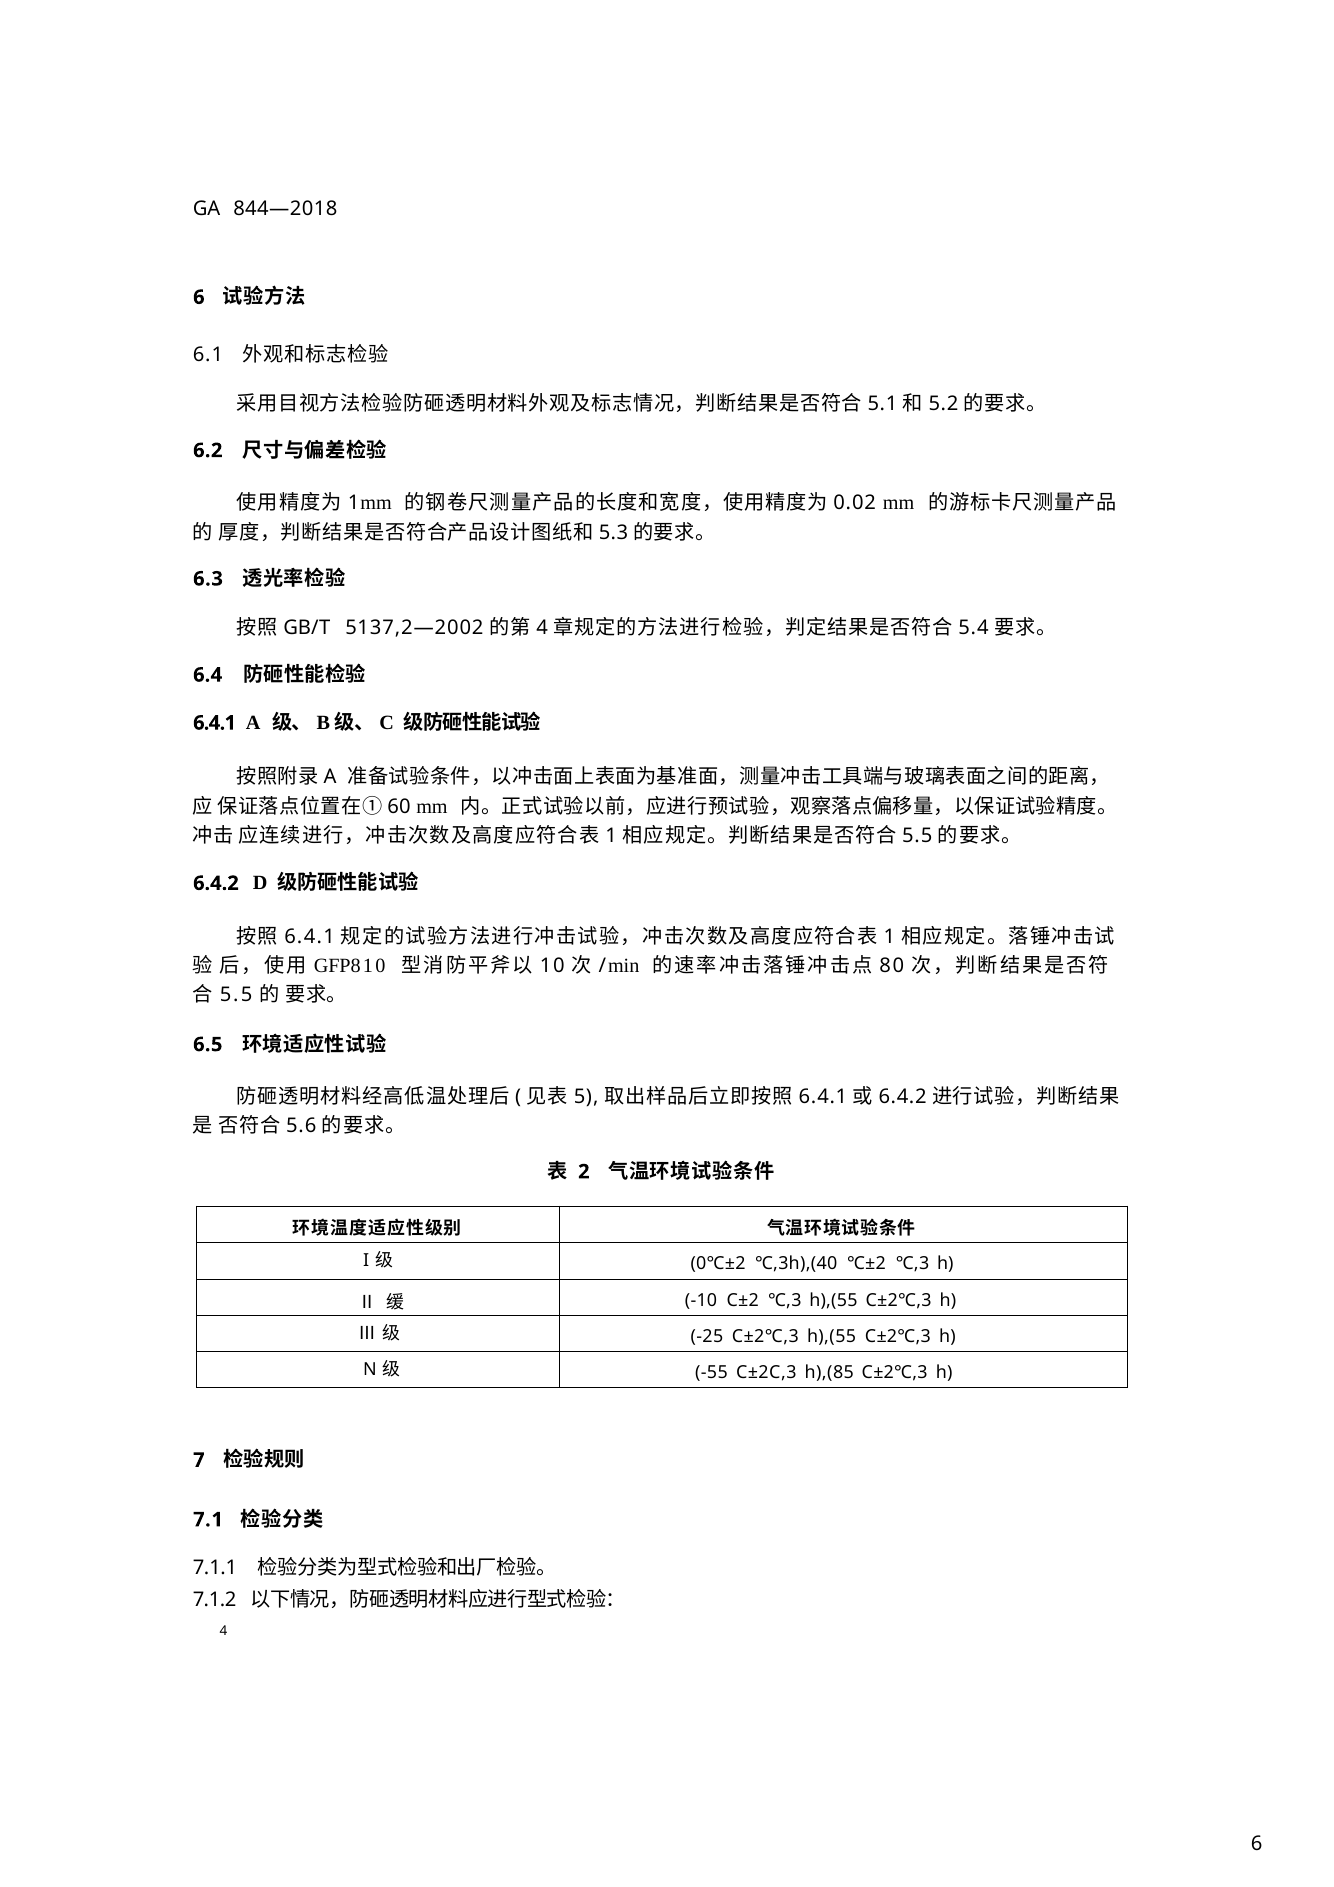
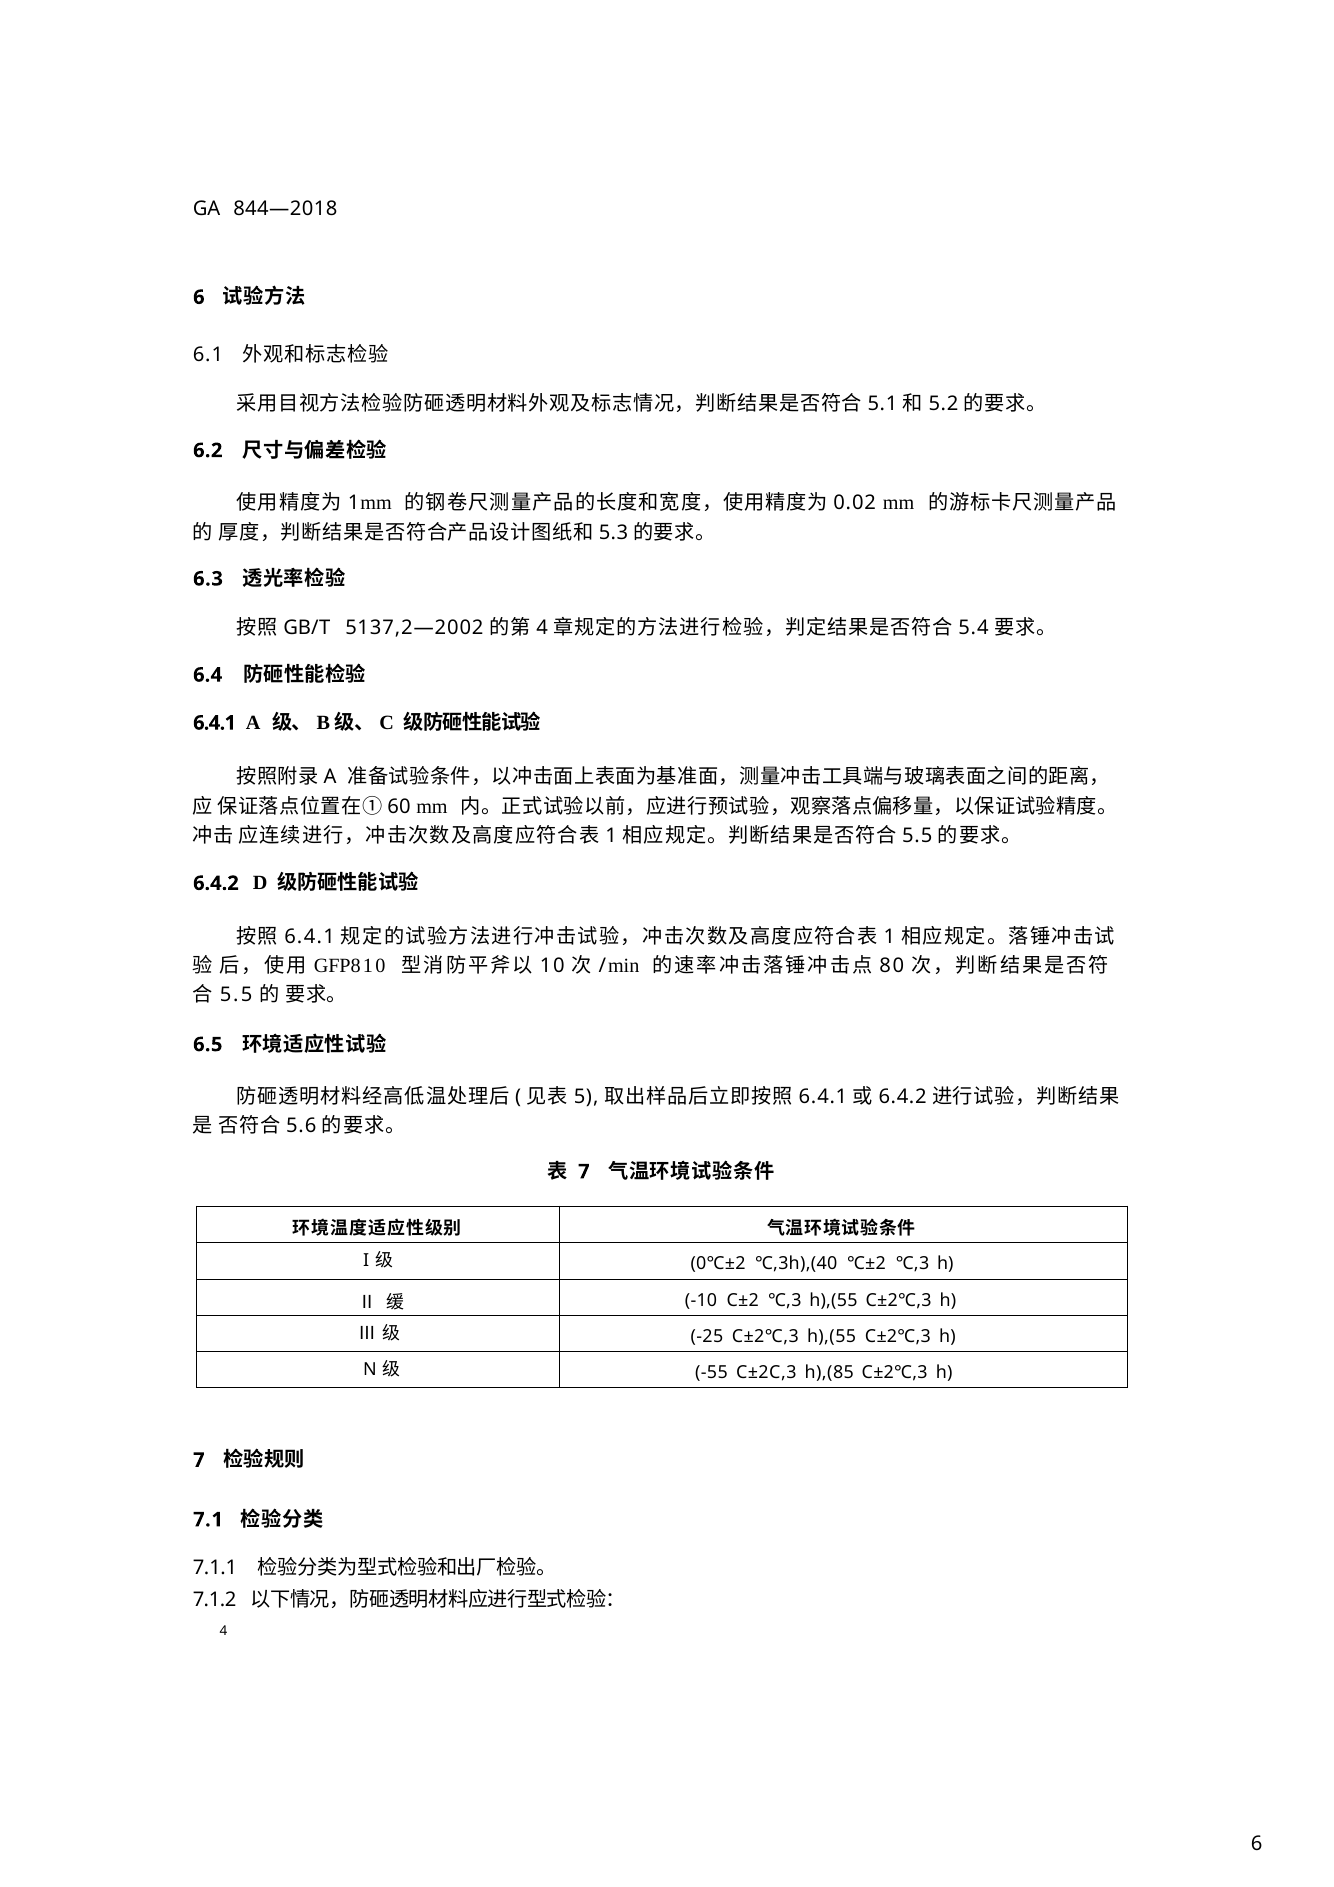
2: 2 -> 7 (584, 1172)
